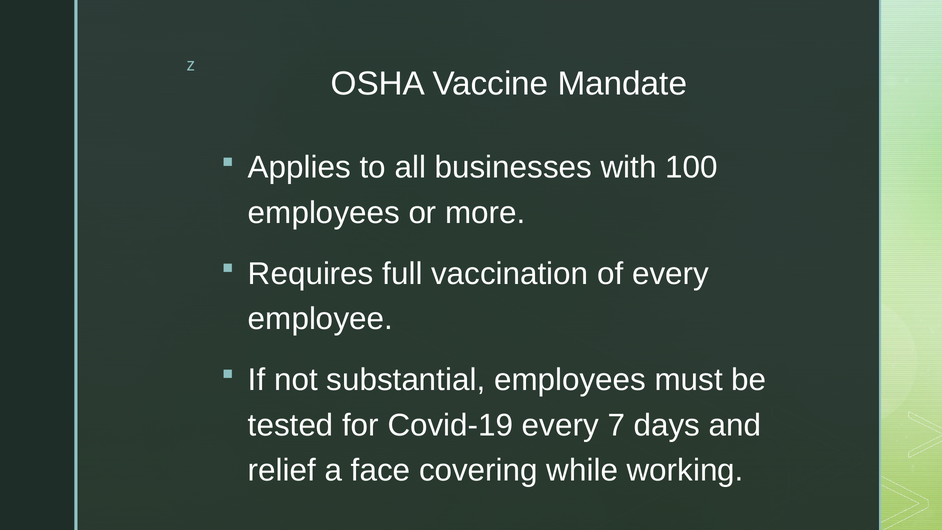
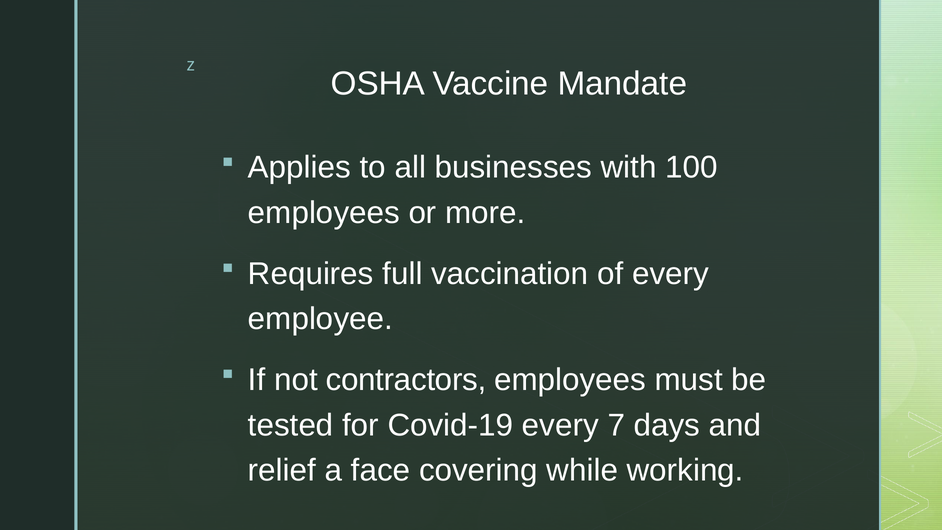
substantial: substantial -> contractors (406, 380)
